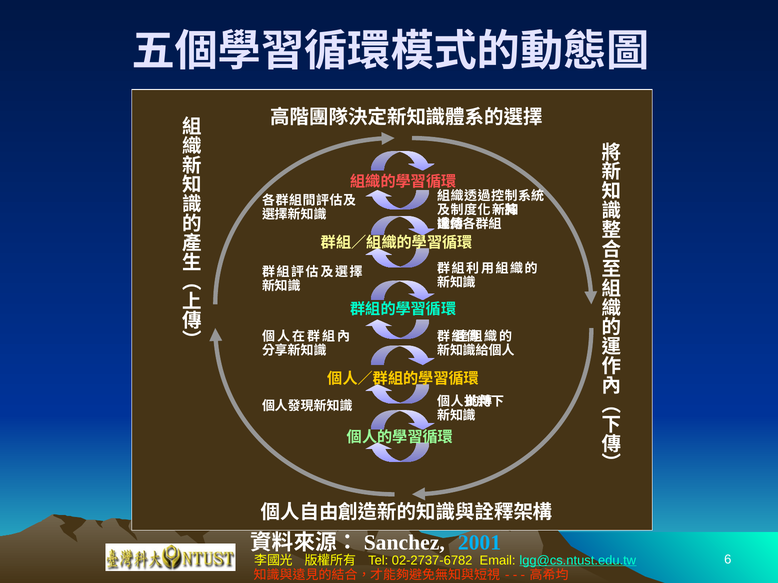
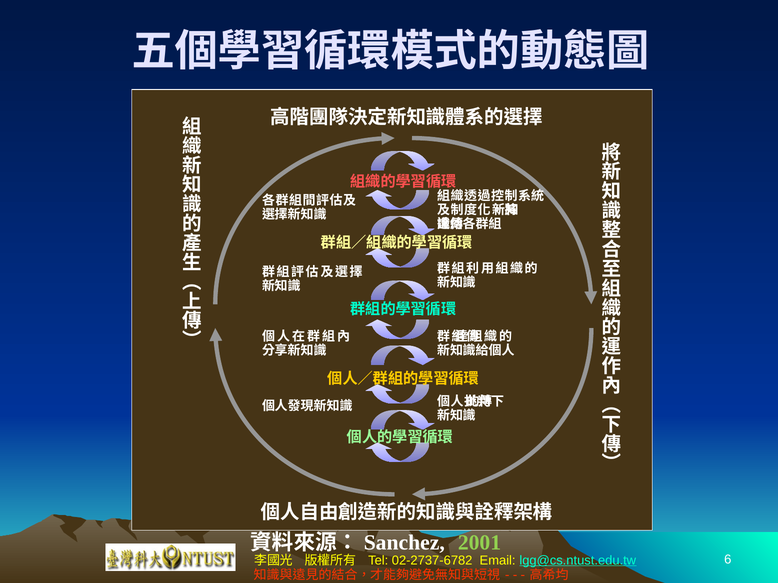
2001 colour: light blue -> light green (479, 543)
